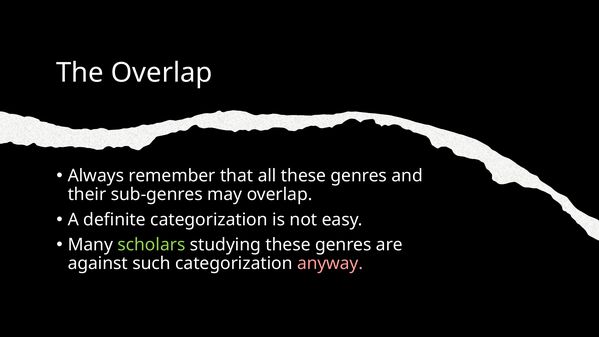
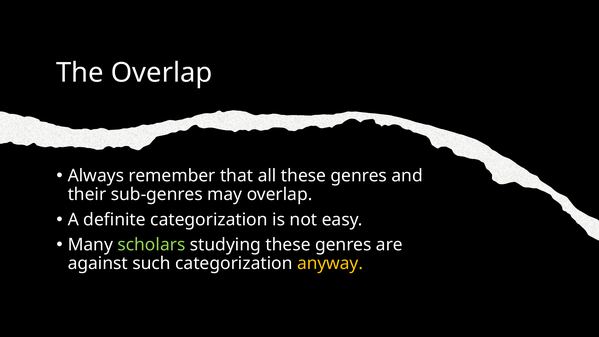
anyway colour: pink -> yellow (330, 263)
